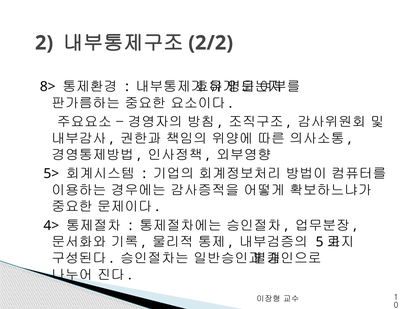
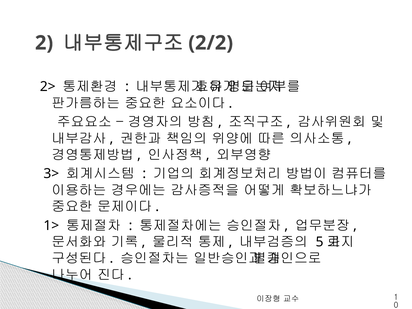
8>: 8> -> 2> (48, 87)
5>: 5> -> 3> (51, 174)
4>: 4> -> 1> (51, 225)
